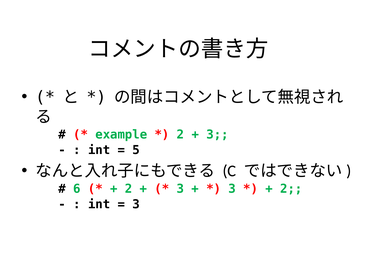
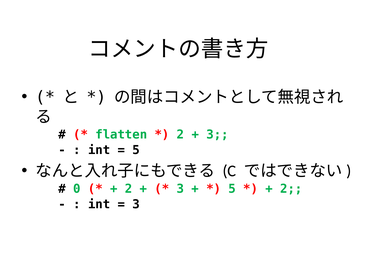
example: example -> flatten (121, 134)
6: 6 -> 0 (77, 189)
3: 3 -> 5 (232, 189)
